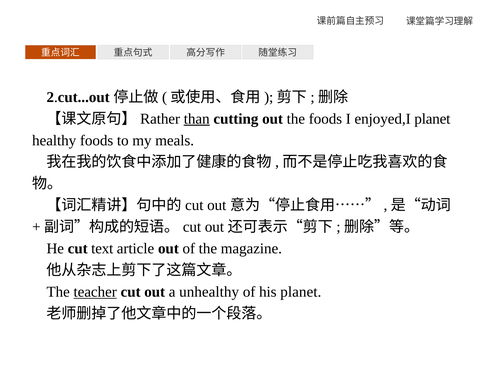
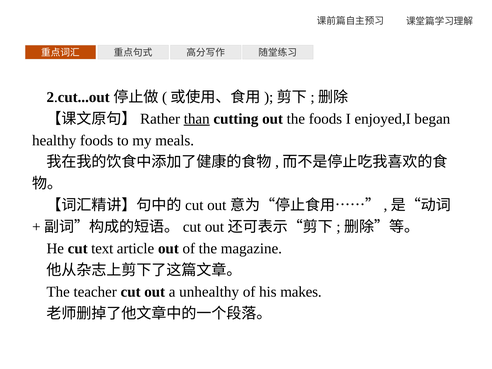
enjoyed,I planet: planet -> began (432, 119)
teacher underline: present -> none (95, 292)
his planet: planet -> makes (301, 292)
